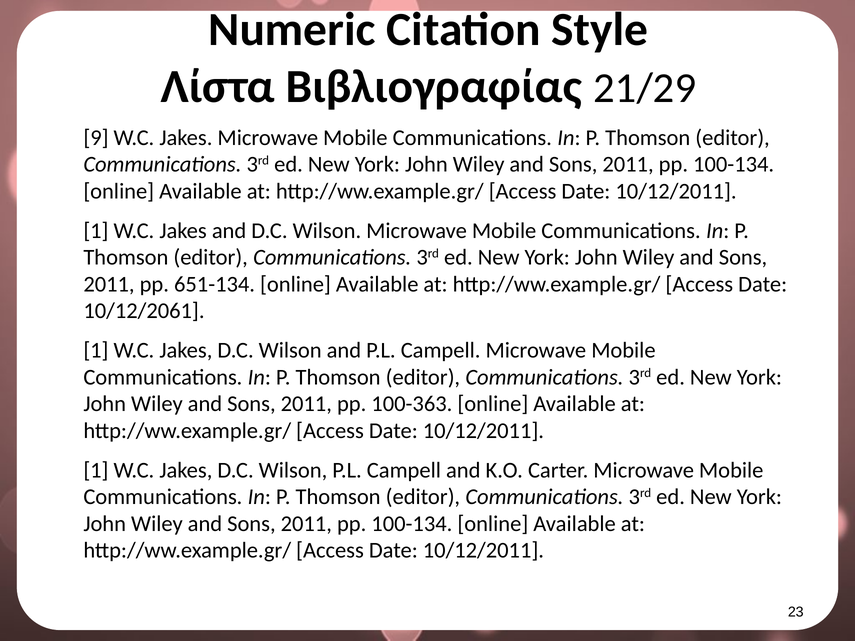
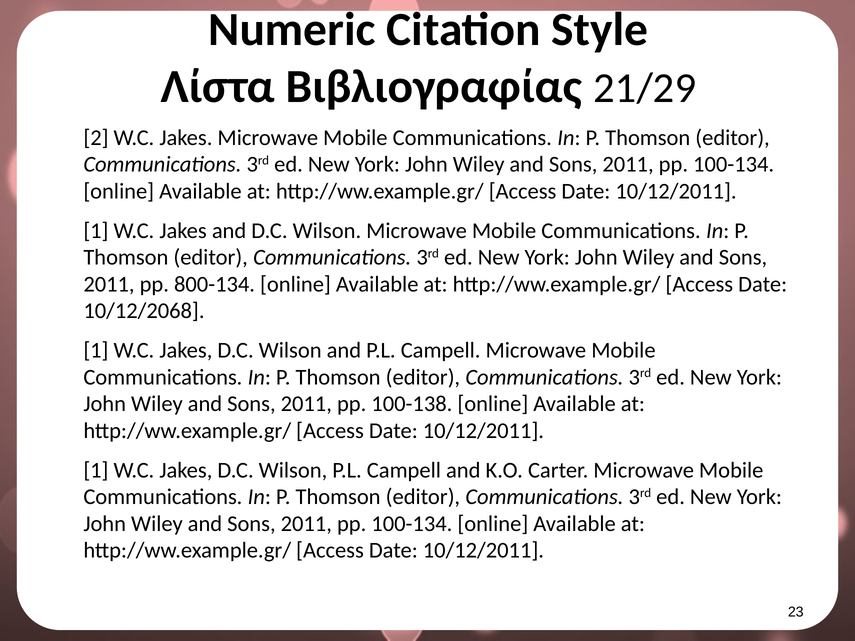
9: 9 -> 2 (96, 138)
651-134: 651-134 -> 800-134 (215, 284)
10/12/2061: 10/12/2061 -> 10/12/2068 (144, 311)
100-363: 100-363 -> 100-138 (412, 404)
